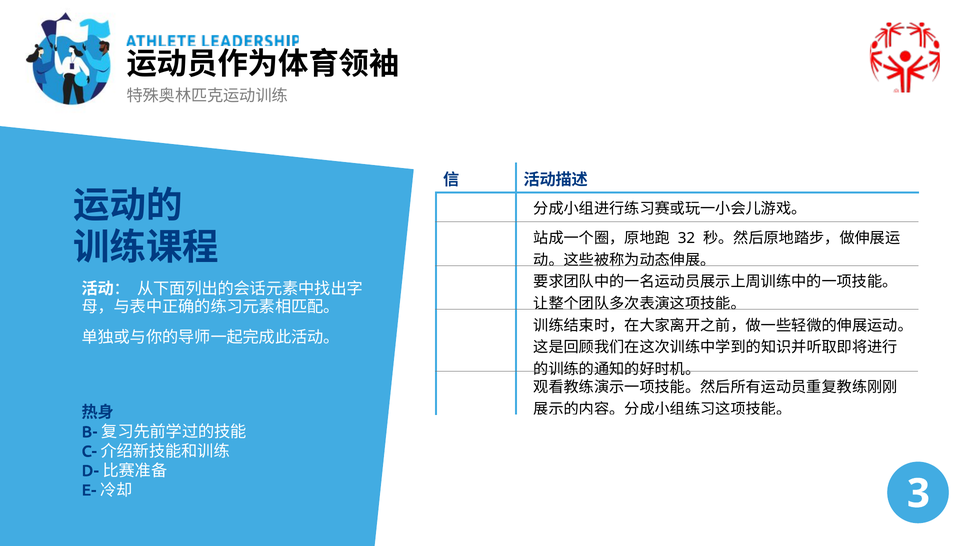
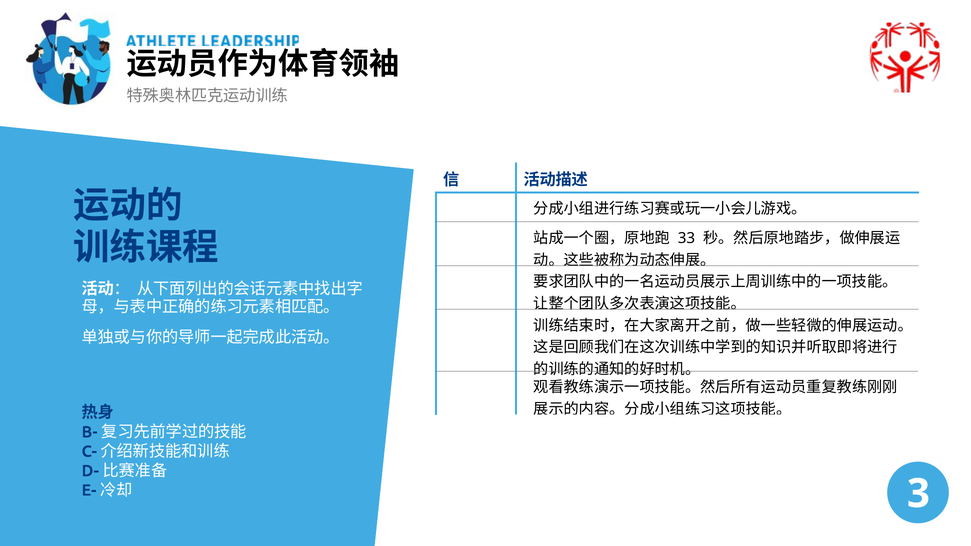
32: 32 -> 33 (686, 238)
